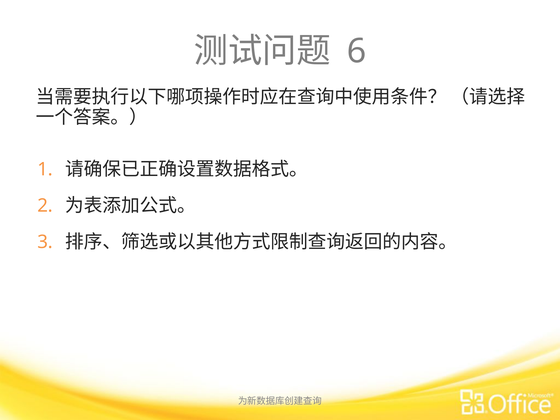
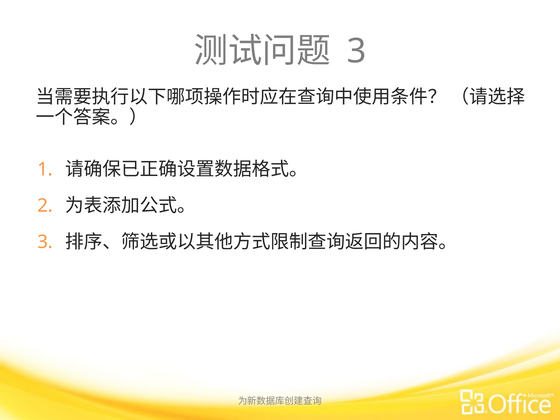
6: 6 -> 3 (356, 51)
